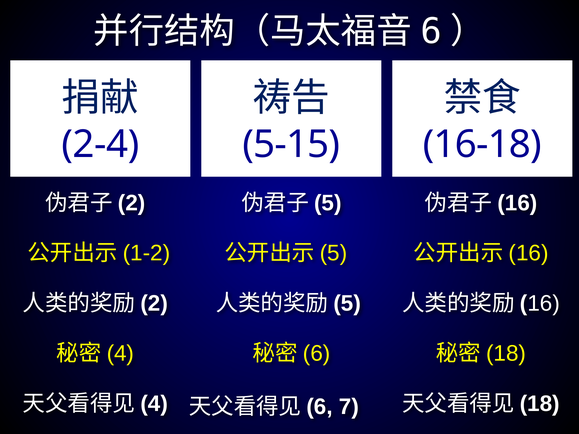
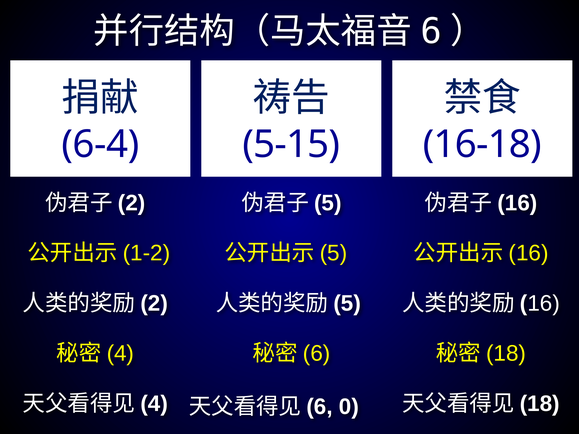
2-4: 2-4 -> 6-4 (100, 144)
7: 7 -> 0 (349, 407)
